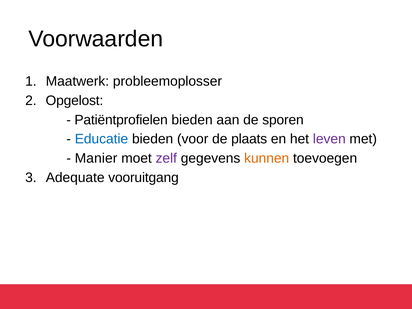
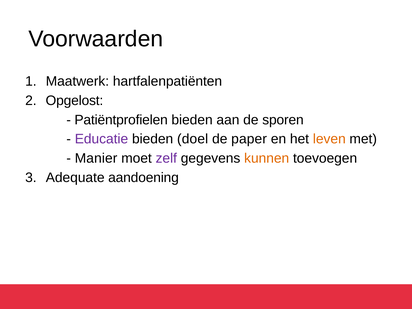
probleemoplosser: probleemoplosser -> hartfalenpatiënten (167, 81)
Educatie colour: blue -> purple (101, 139)
voor: voor -> doel (193, 139)
plaats: plaats -> paper (249, 139)
leven colour: purple -> orange (329, 139)
vooruitgang: vooruitgang -> aandoening (144, 178)
